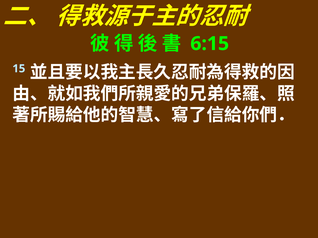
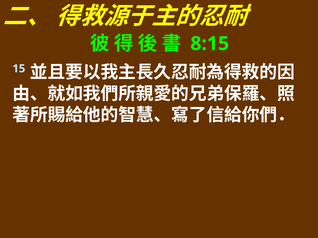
6:15: 6:15 -> 8:15 (210, 44)
